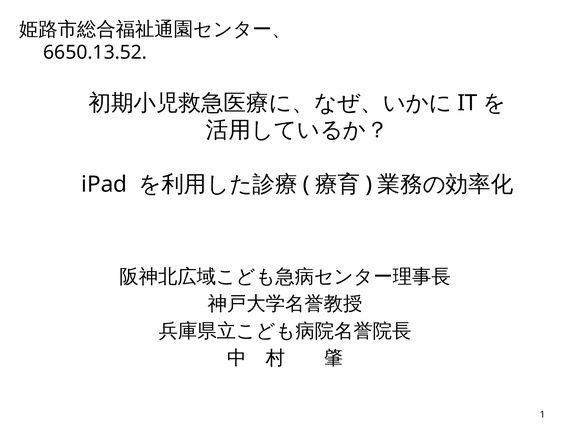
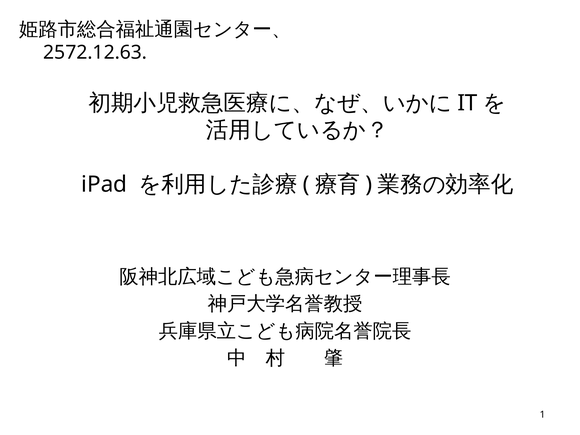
6650.13.52: 6650.13.52 -> 2572.12.63 (95, 53)
